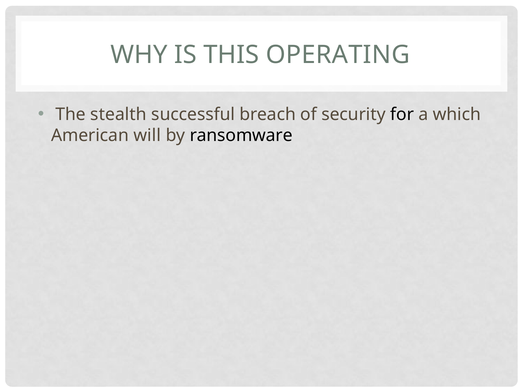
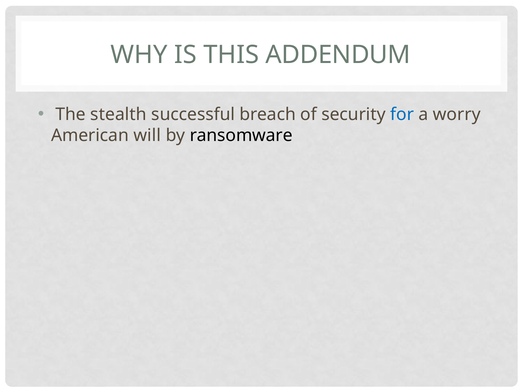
OPERATING: OPERATING -> ADDENDUM (338, 55)
for colour: black -> blue (402, 115)
which: which -> worry (457, 115)
